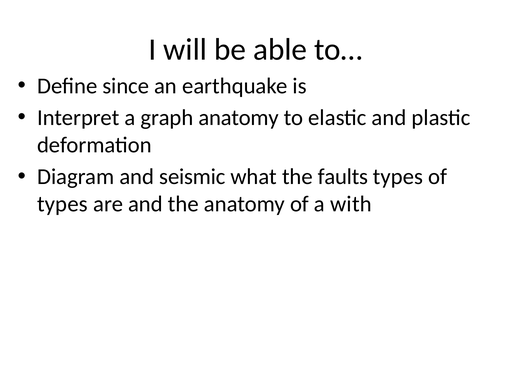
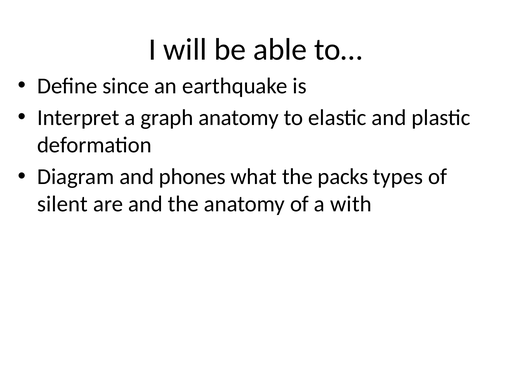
seismic: seismic -> phones (192, 177)
faults: faults -> packs (343, 177)
types: types -> silent (62, 204)
